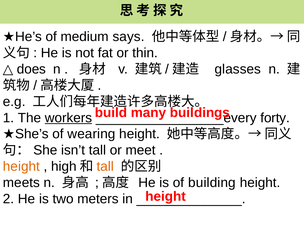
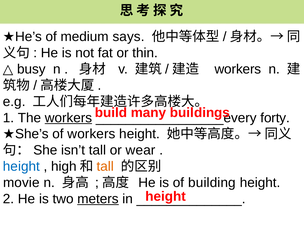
does: does -> busy (31, 69)
glasses: glasses -> workers (238, 69)
of wearing: wearing -> workers (91, 134)
meet: meet -> wear (141, 150)
height colour: orange -> blue (21, 166)
meets: meets -> movie (21, 183)
meters underline: none -> present (98, 199)
